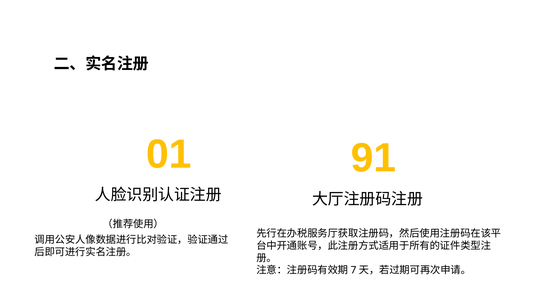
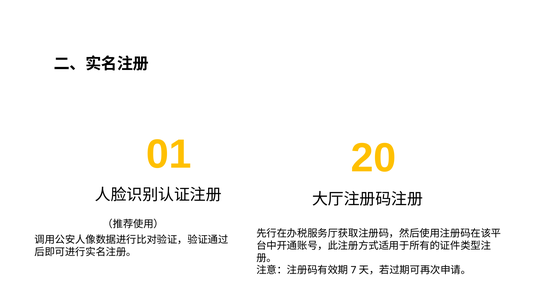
91: 91 -> 20 (374, 158)
